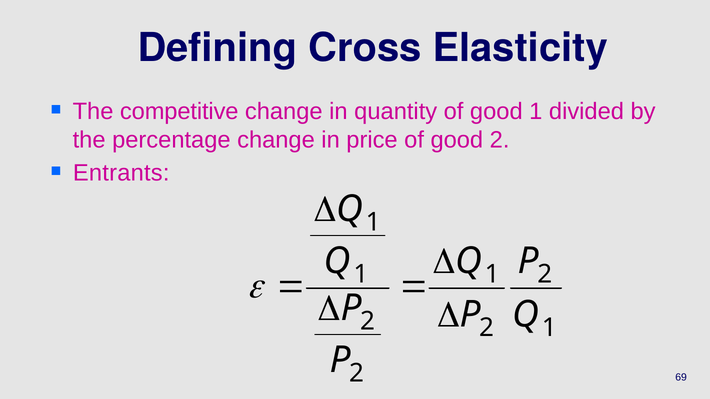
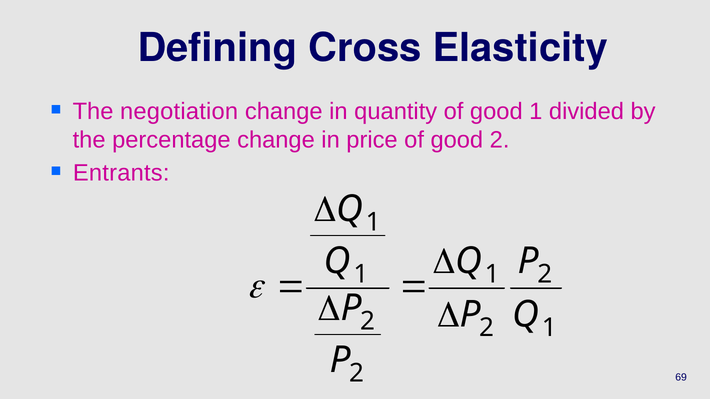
competitive: competitive -> negotiation (179, 112)
